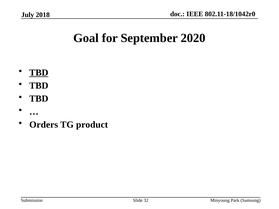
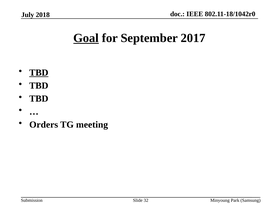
Goal underline: none -> present (86, 38)
2020: 2020 -> 2017 (193, 38)
product: product -> meeting (92, 125)
